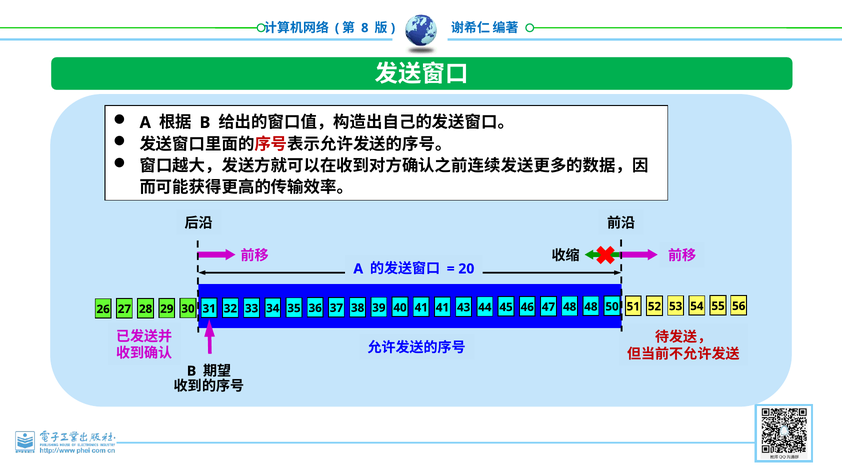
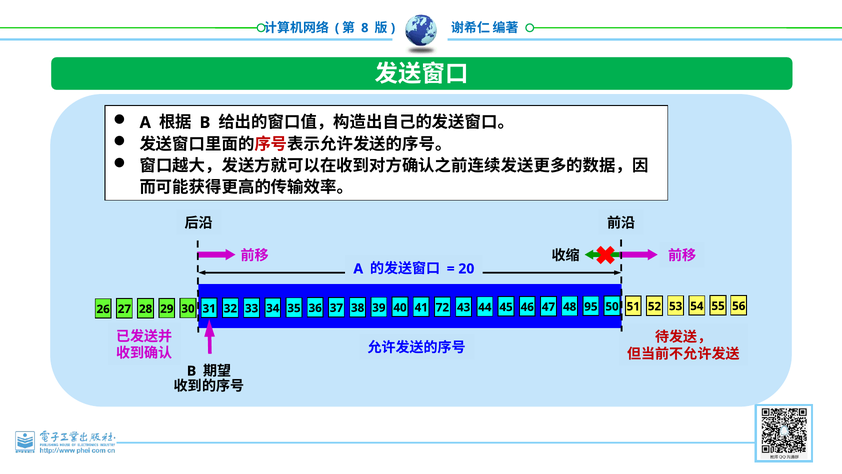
41 41: 41 -> 72 (442, 307)
48 48: 48 -> 95 (591, 307)
